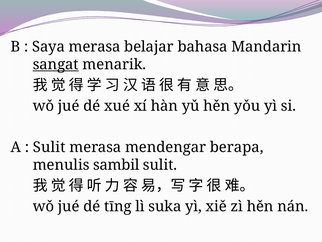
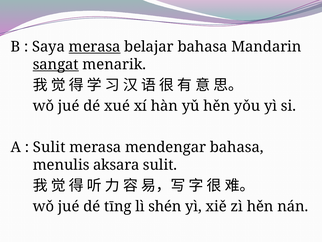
merasa underline: none -> present (95, 47)
mendengar berapa: berapa -> bahasa (237, 147)
sambil: sambil -> aksara (116, 165)
suka: suka -> shén (165, 206)
